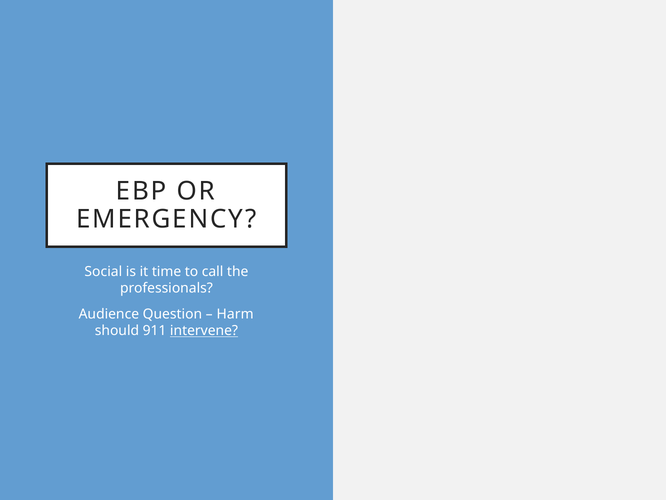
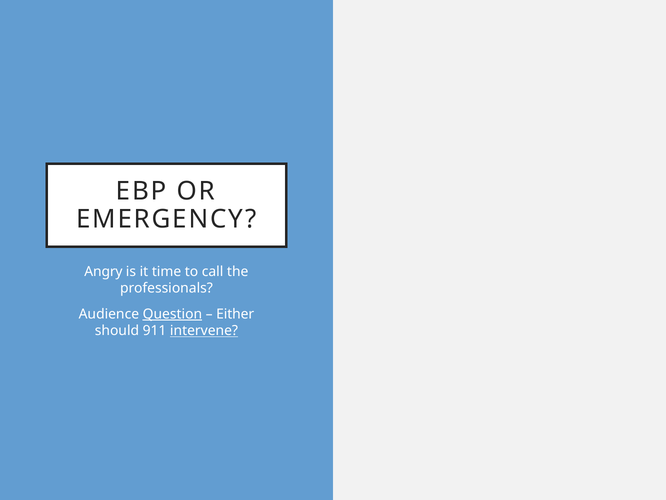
Social: Social -> Angry (103, 271)
Question underline: none -> present (172, 314)
Harm: Harm -> Either (235, 314)
